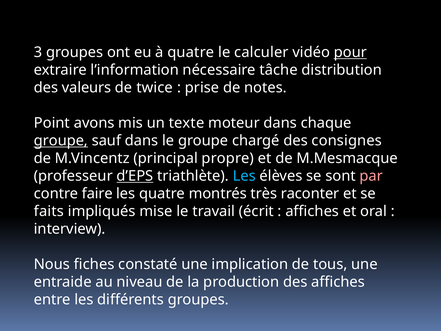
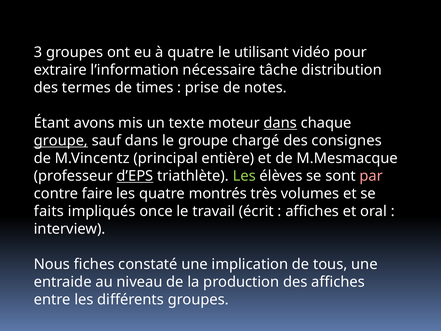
calculer: calculer -> utilisant (261, 52)
pour underline: present -> none (350, 52)
valeurs: valeurs -> termes (86, 88)
twice: twice -> times (155, 88)
Point: Point -> Étant (52, 123)
dans underline: none -> present (280, 123)
propre: propre -> entière (228, 158)
Les colour: light blue -> light green (244, 176)
raconter: raconter -> volumes (310, 193)
mise: mise -> once (156, 211)
